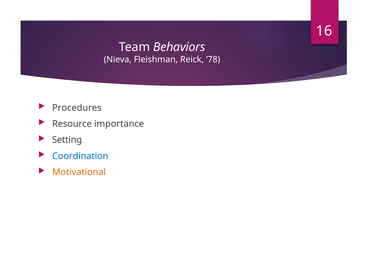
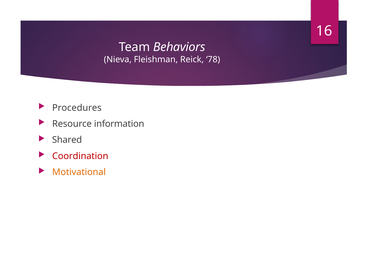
importance: importance -> information (119, 124)
Setting: Setting -> Shared (67, 140)
Coordination colour: blue -> red (80, 156)
